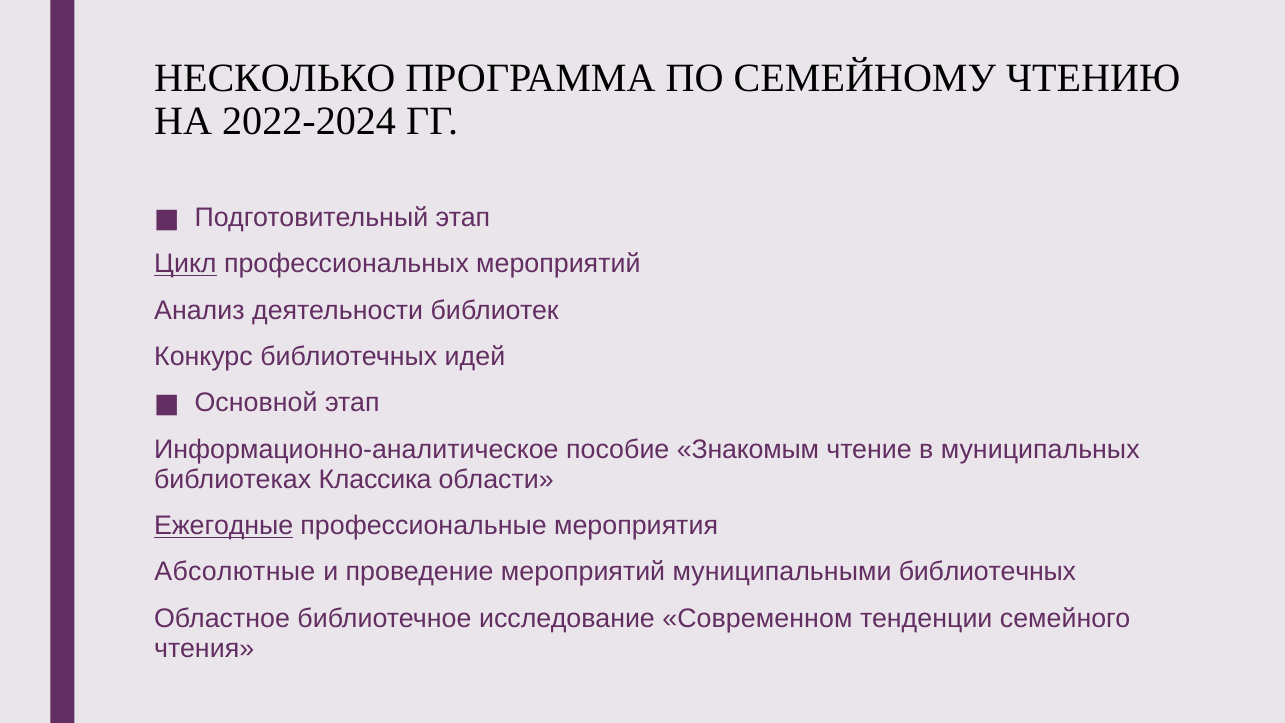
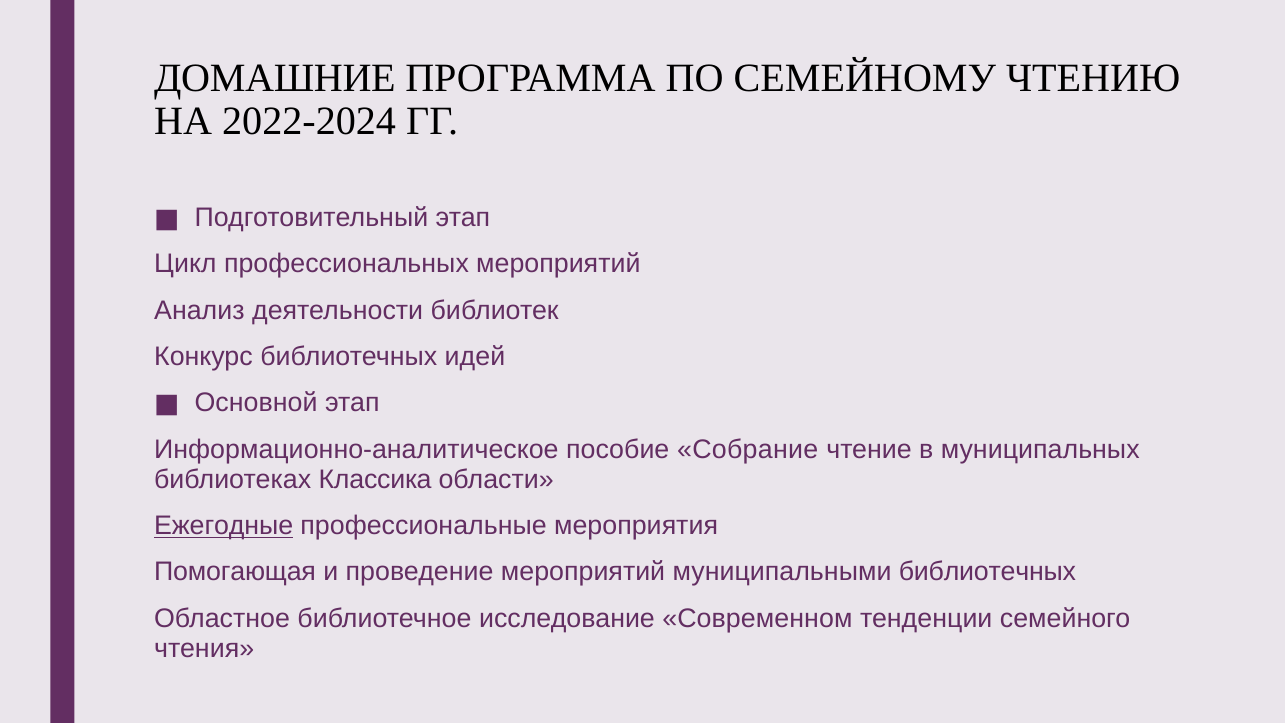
НЕСКОЛЬКО: НЕСКОЛЬКО -> ДОМАШНИЕ (275, 79)
Цикл underline: present -> none (185, 264)
Знакомым: Знакомым -> Собрание (748, 449)
Абсолютные: Абсолютные -> Помогающая (235, 572)
